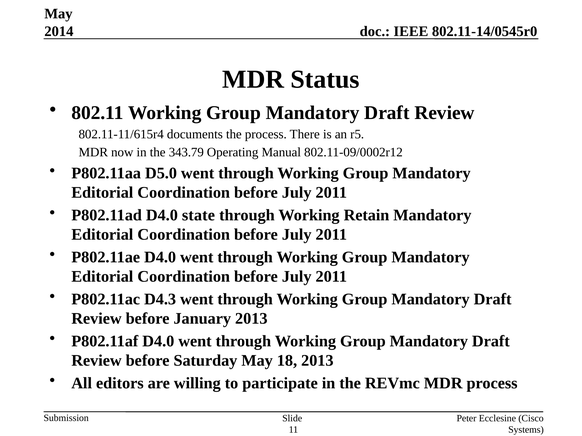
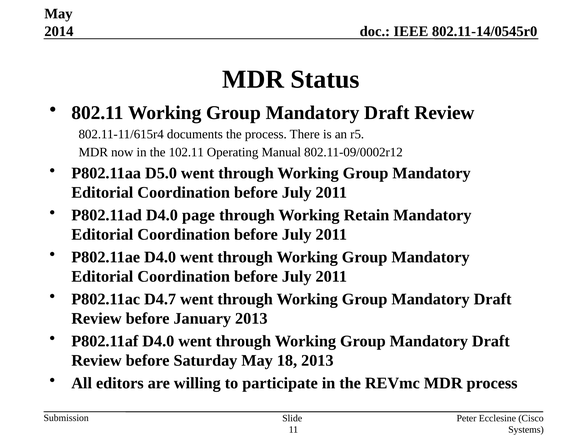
343.79: 343.79 -> 102.11 (186, 153)
state: state -> page (198, 216)
D4.3: D4.3 -> D4.7 (160, 300)
